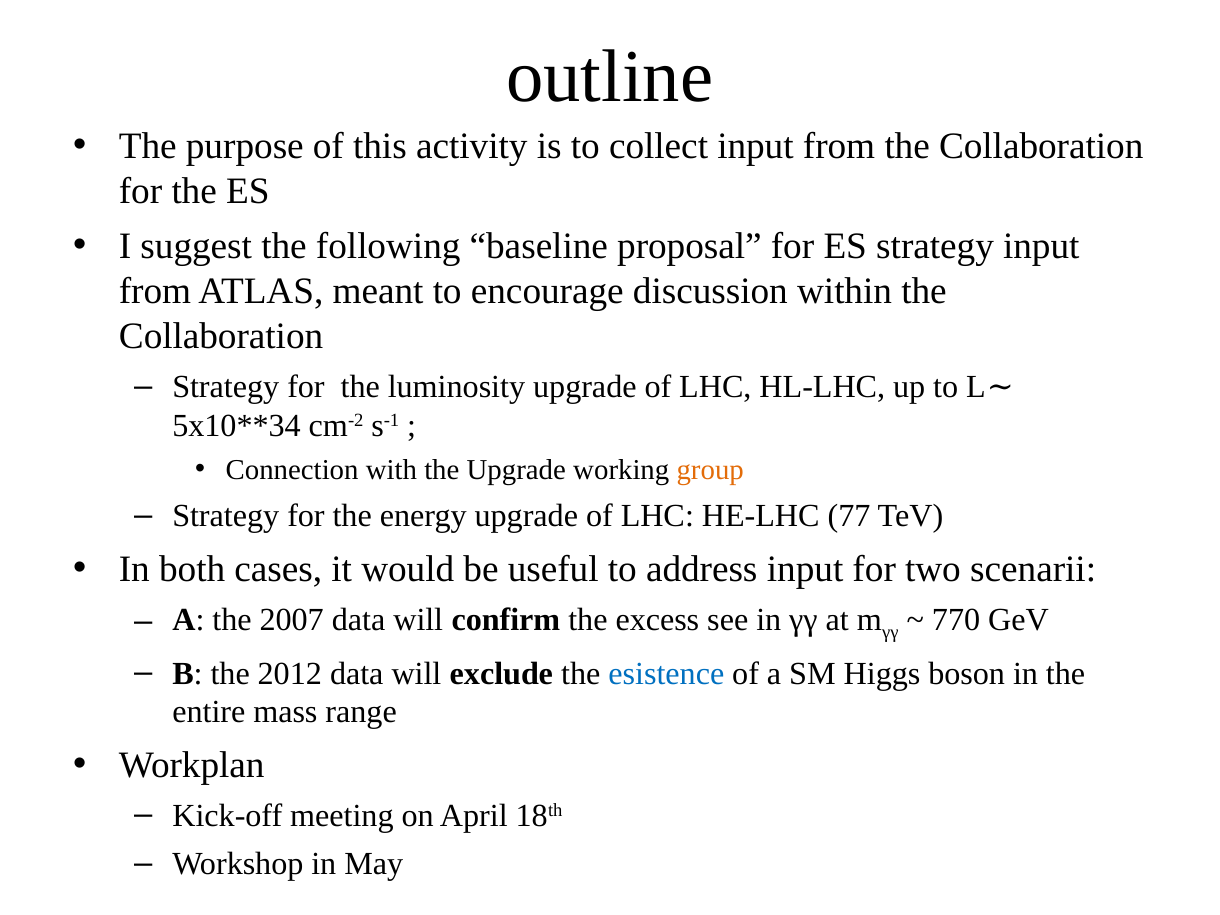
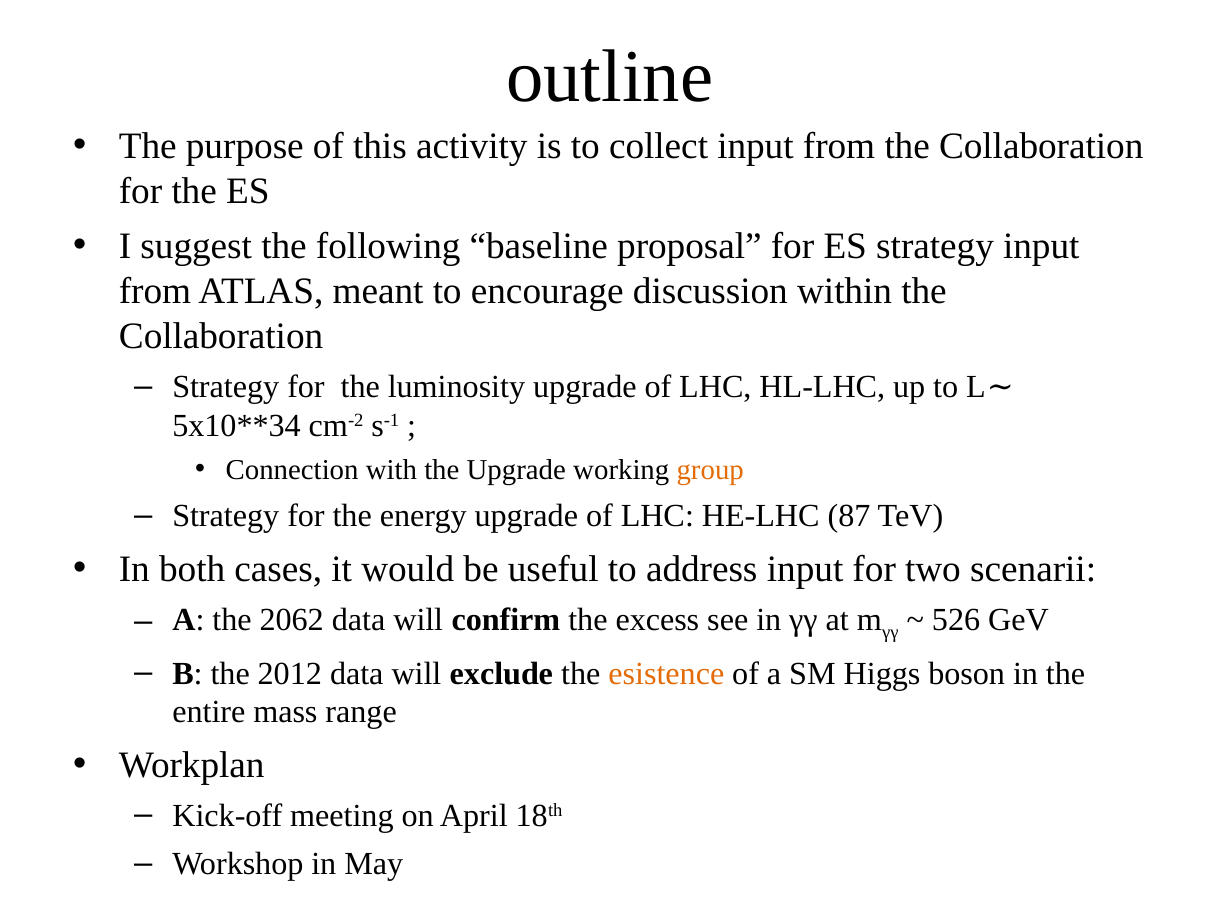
77: 77 -> 87 (849, 516)
2007: 2007 -> 2062 (292, 620)
770: 770 -> 526 (956, 620)
esistence colour: blue -> orange (666, 673)
